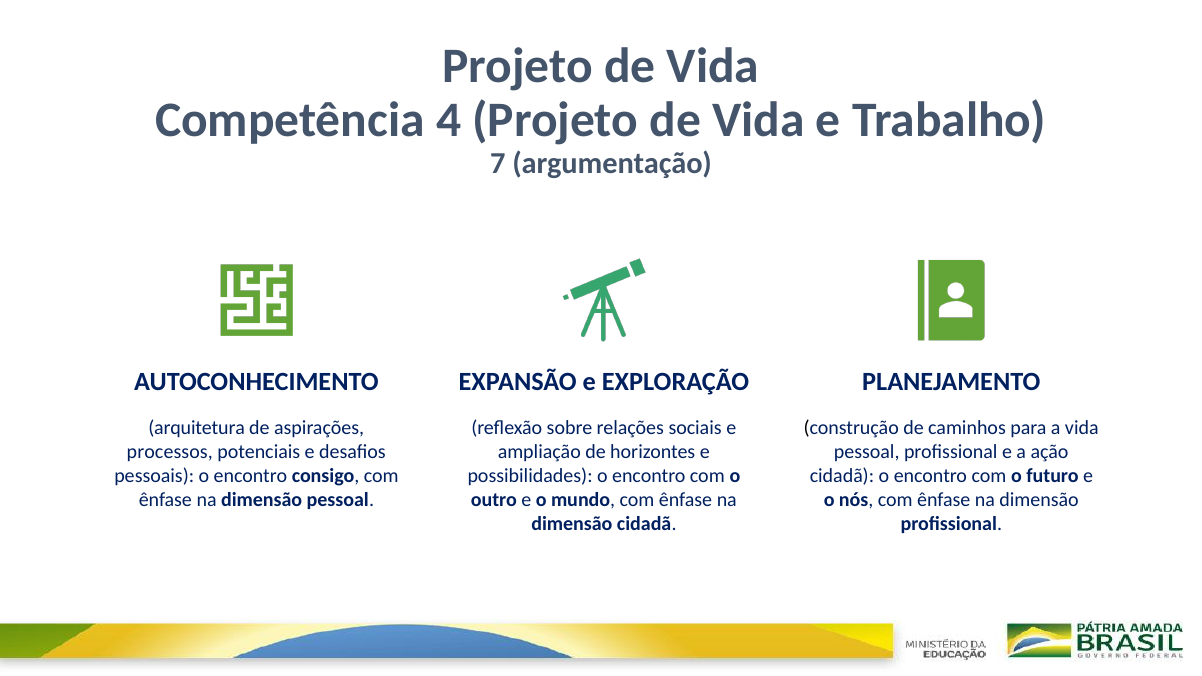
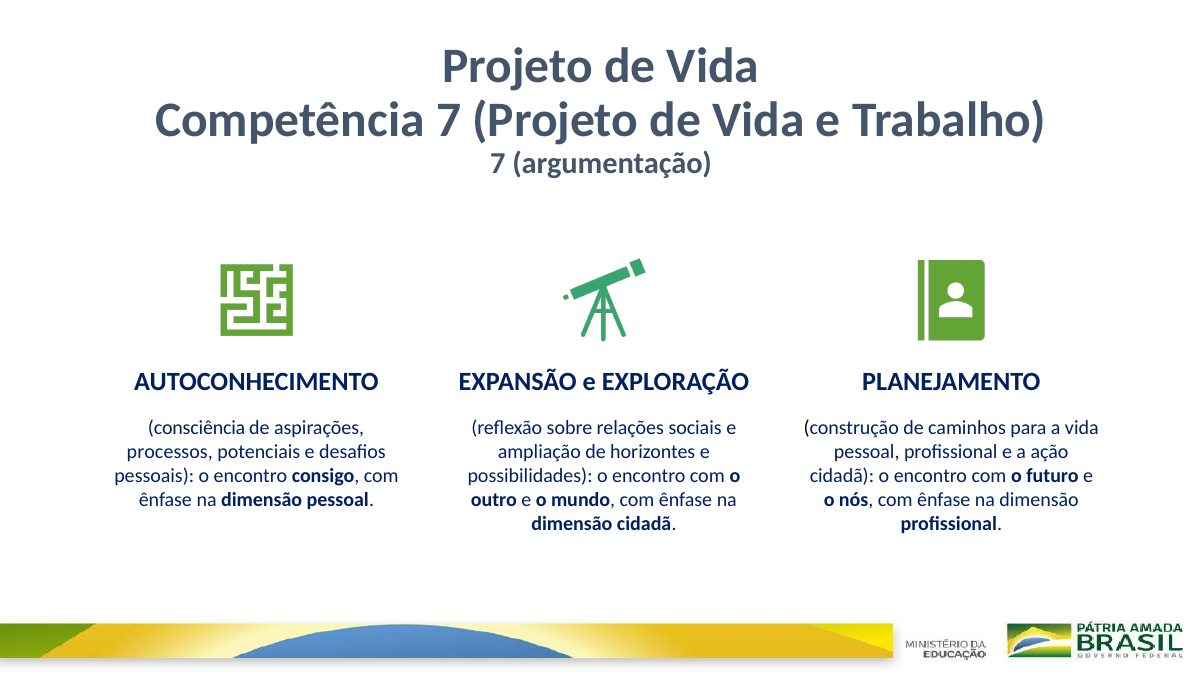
Competência 4: 4 -> 7 (449, 120)
arquitetura: arquitetura -> consciência (197, 428)
